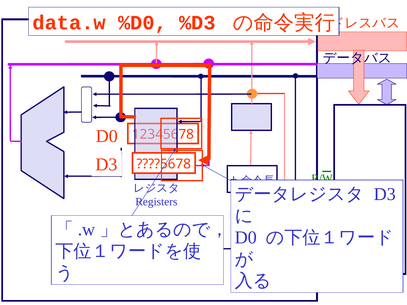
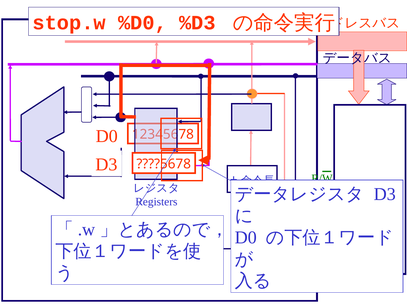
data.w: data.w -> stop.w (69, 23)
